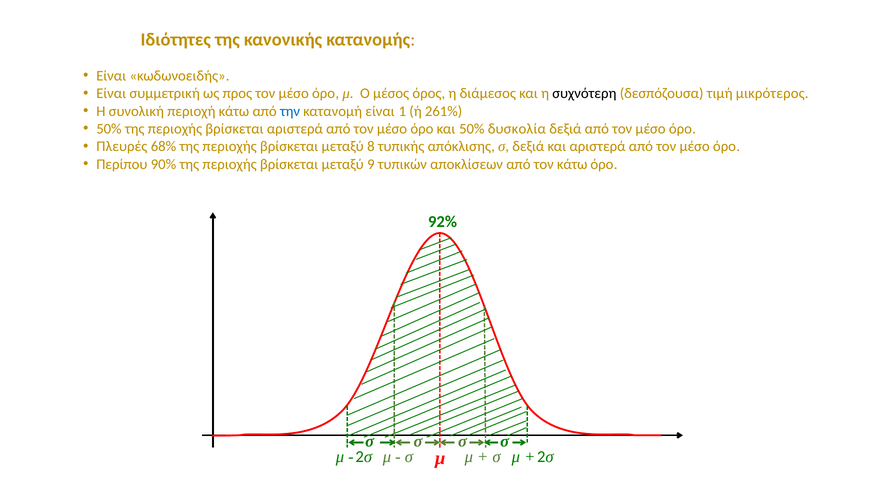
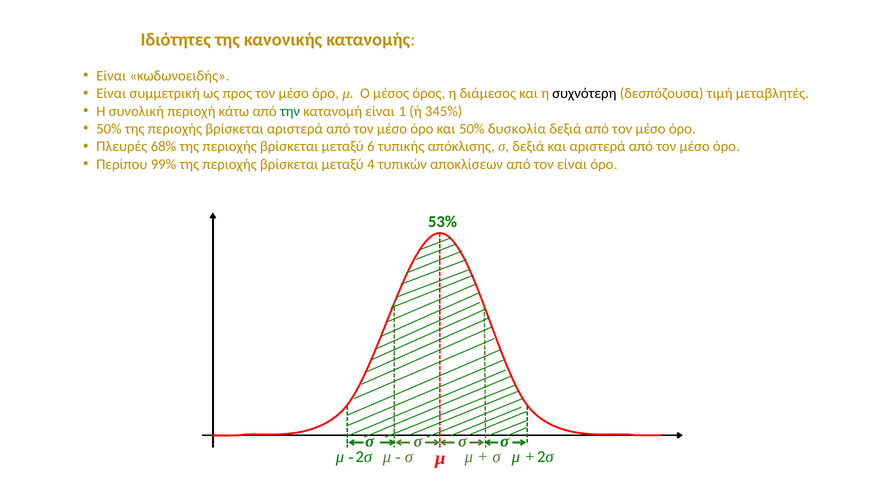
μικρότερος: μικρότερος -> μεταβλητές (772, 93)
την colour: blue -> green (290, 111)
261%: 261% -> 345% (444, 111)
8: 8 -> 6 (371, 147)
90%: 90% -> 99% (164, 164)
9: 9 -> 4 (371, 164)
τον κάτω: κάτω -> είναι (572, 164)
92%: 92% -> 53% (443, 221)
